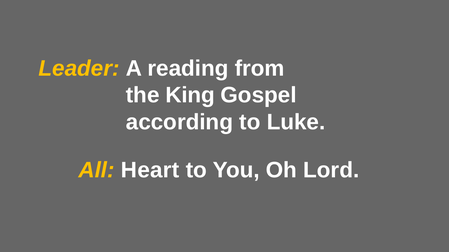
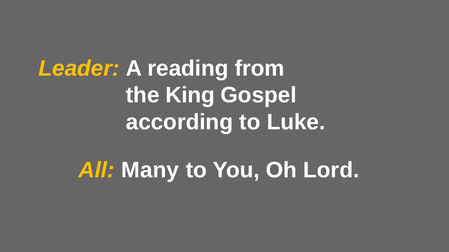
Heart: Heart -> Many (150, 170)
